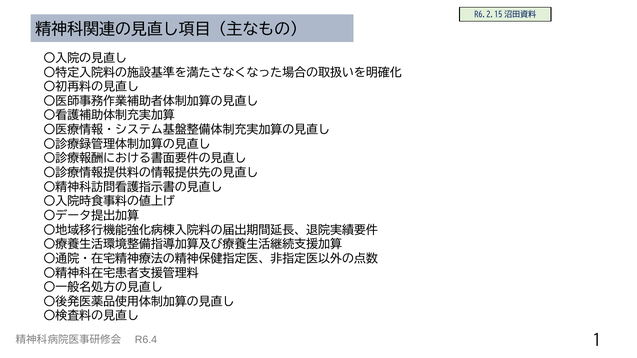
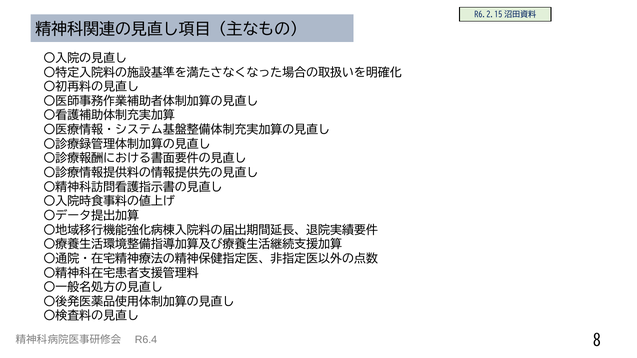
1: 1 -> 8 (597, 341)
